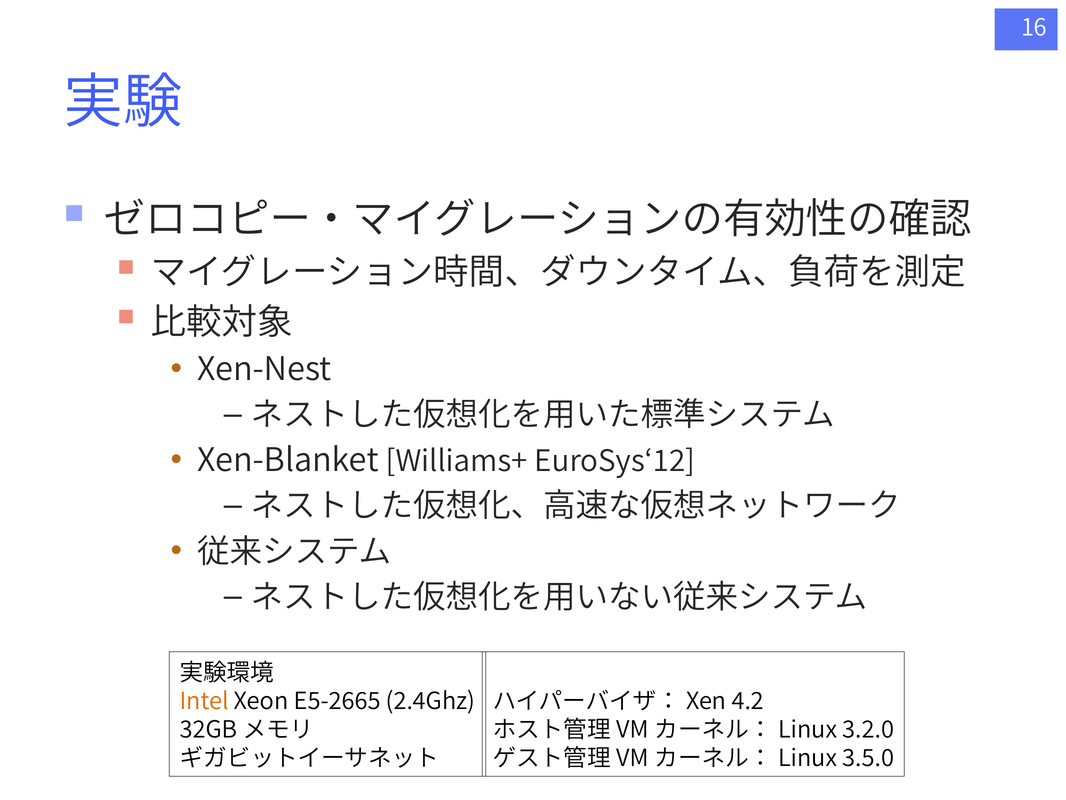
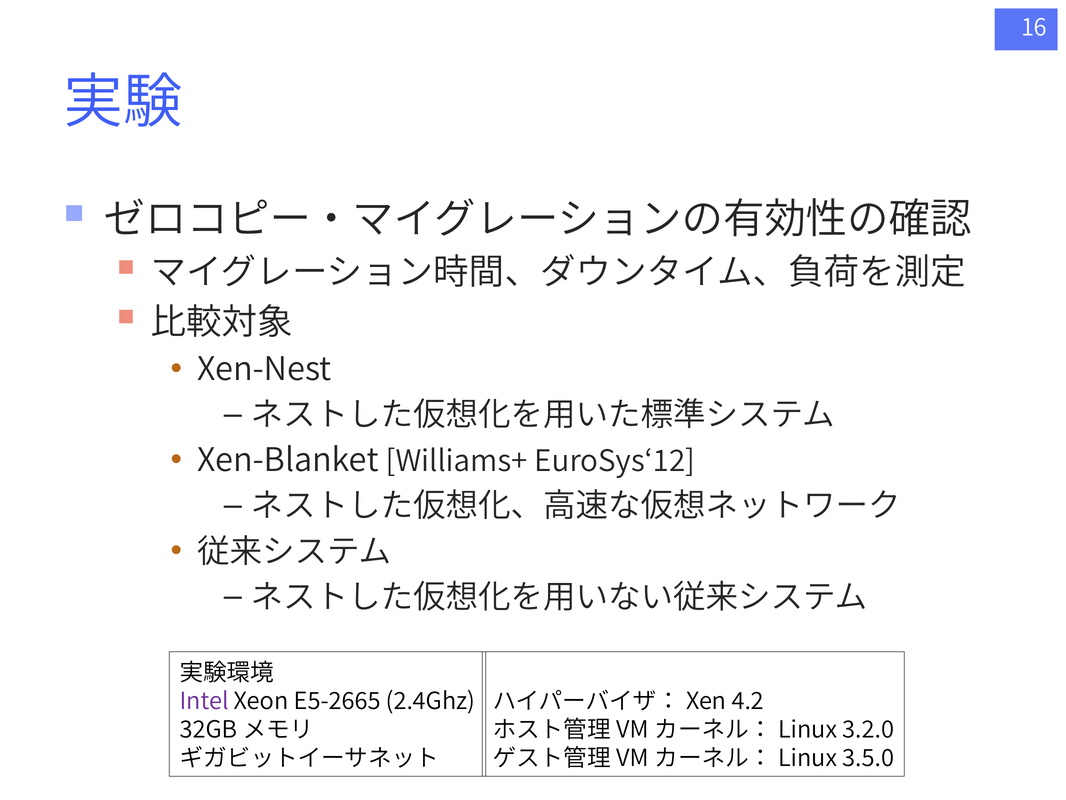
Intel colour: orange -> purple (204, 701)
